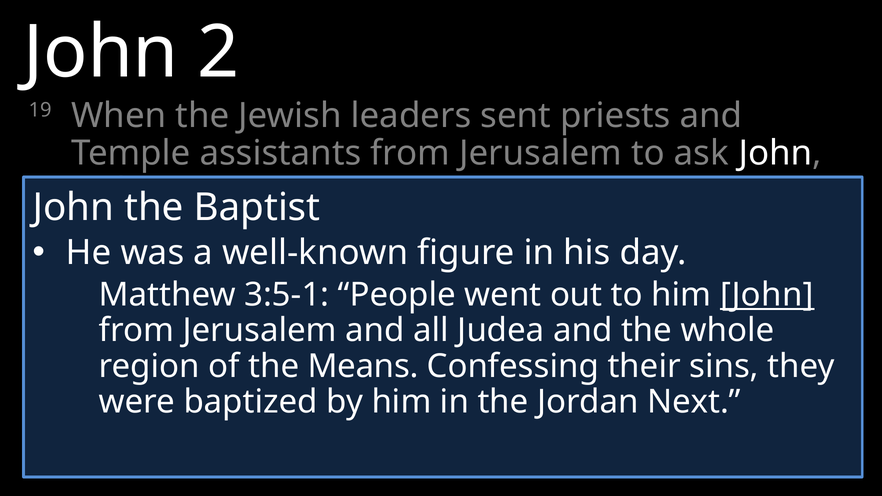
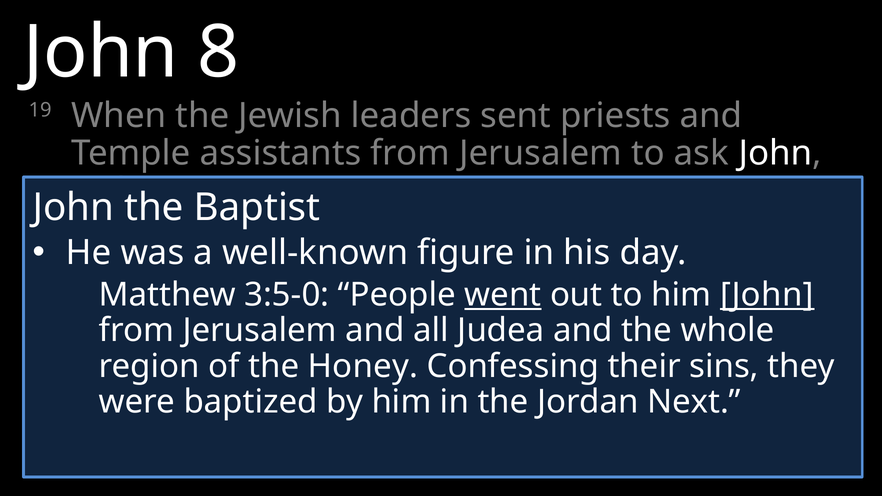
2: 2 -> 8 (218, 52)
3:5-1: 3:5-1 -> 3:5-0 (287, 295)
went underline: none -> present (503, 295)
Means: Means -> Honey (363, 366)
